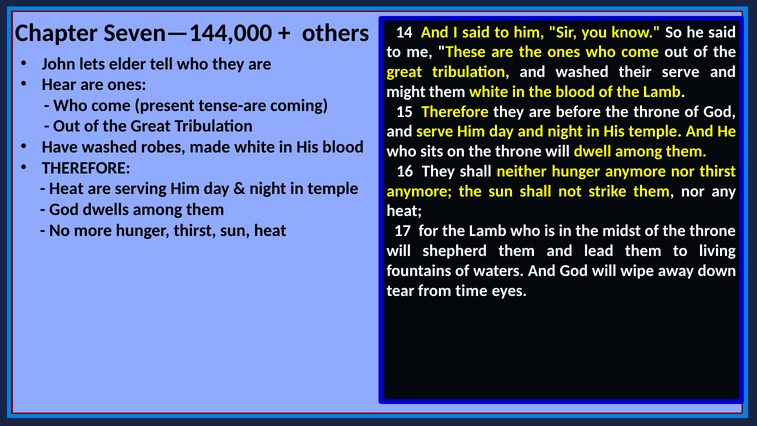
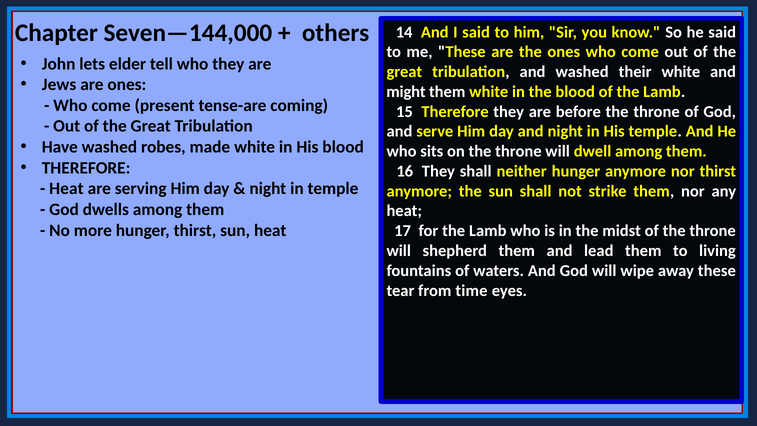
their serve: serve -> white (681, 72)
Hear: Hear -> Jews (59, 85)
away down: down -> these (717, 271)
